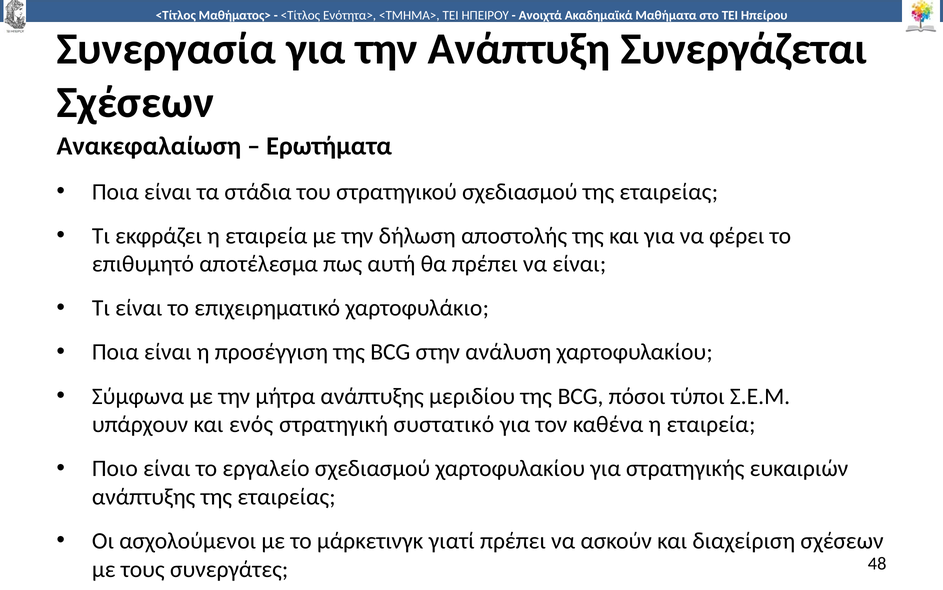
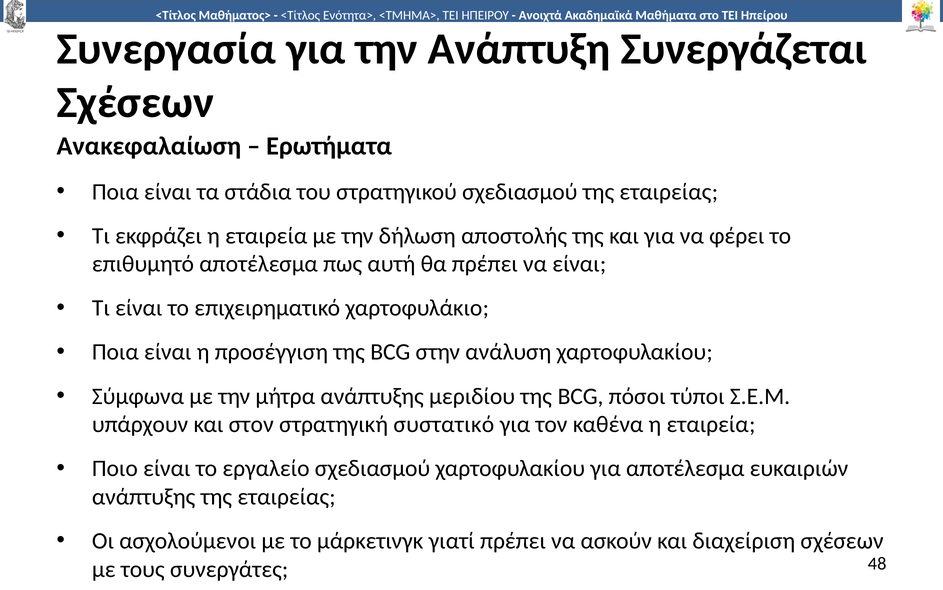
ενός: ενός -> στον (251, 424)
για στρατηγικής: στρατηγικής -> αποτέλεσμα (685, 468)
